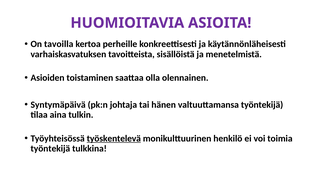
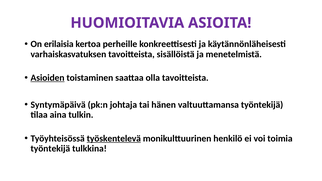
tavoilla: tavoilla -> erilaisia (59, 44)
Asioiden underline: none -> present (48, 78)
olla olennainen: olennainen -> tavoitteista (185, 78)
